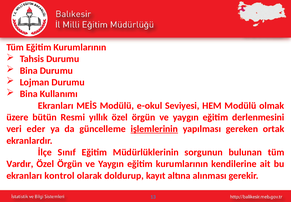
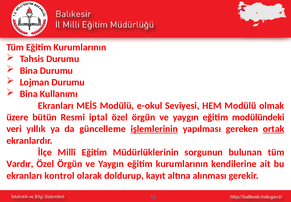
yıllık: yıllık -> iptal (98, 117)
derlenmesini: derlenmesini -> modülündeki (258, 117)
eder: eder -> yıllık (36, 129)
ortak underline: none -> present (274, 129)
Sınıf: Sınıf -> Millî (67, 152)
